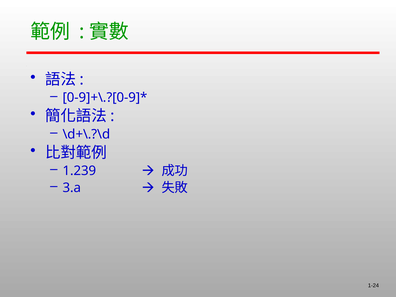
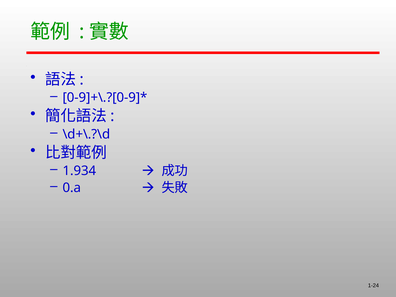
1.239: 1.239 -> 1.934 (79, 171)
3.a: 3.a -> 0.a (72, 188)
